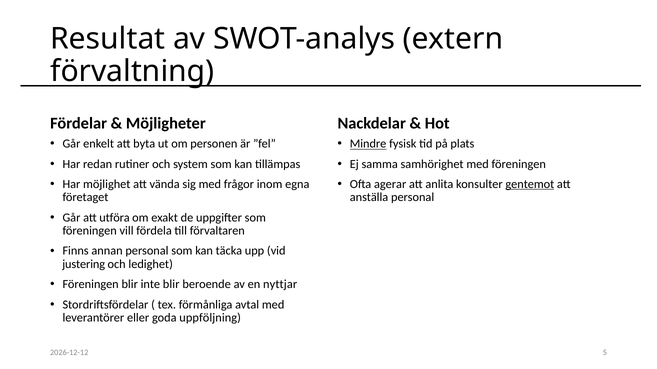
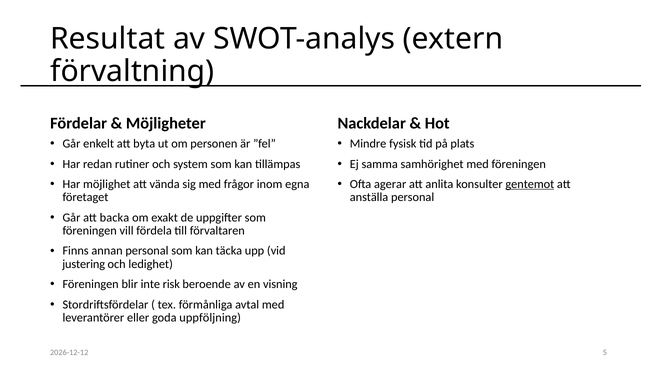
Mindre underline: present -> none (368, 144)
utföra: utföra -> backa (114, 218)
inte blir: blir -> risk (171, 285)
nyttjar: nyttjar -> visning (280, 285)
